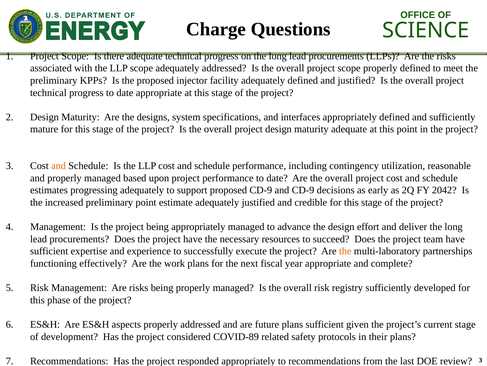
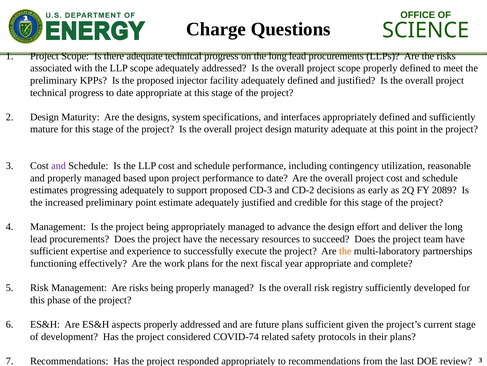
and colour: orange -> purple (59, 166)
proposed CD-9: CD-9 -> CD-3 (261, 190)
and CD-9: CD-9 -> CD-2 (303, 190)
2042: 2042 -> 2089 (444, 190)
COVID-89: COVID-89 -> COVID-74 (236, 336)
